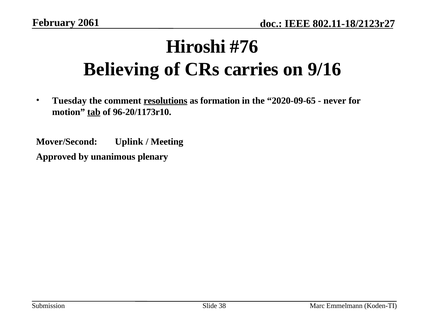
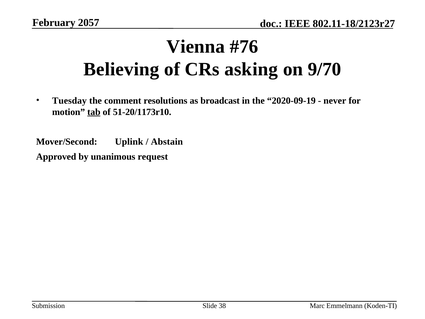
2061: 2061 -> 2057 (89, 23)
Hiroshi: Hiroshi -> Vienna (196, 47)
carries: carries -> asking (251, 69)
9/16: 9/16 -> 9/70 (325, 69)
resolutions underline: present -> none (166, 101)
formation: formation -> broadcast (220, 101)
2020-09-65: 2020-09-65 -> 2020-09-19 (291, 101)
96-20/1173r10: 96-20/1173r10 -> 51-20/1173r10 (142, 112)
Meeting: Meeting -> Abstain (167, 142)
plenary: plenary -> request (153, 156)
